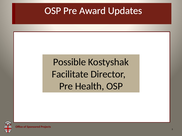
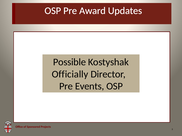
Facilitate: Facilitate -> Officially (70, 74)
Health: Health -> Events (90, 87)
